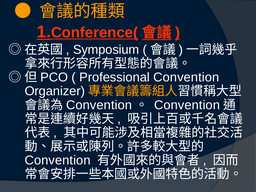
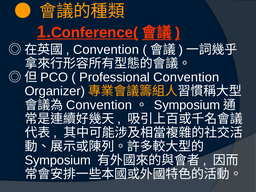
Symposium: Symposium -> Convention (106, 50)
Convention: Convention -> Symposium (187, 105)
Convention: Convention -> Symposium (58, 160)
